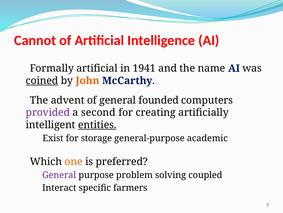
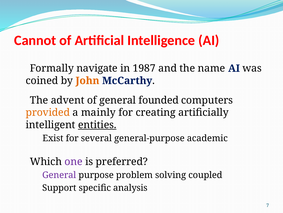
Formally artificial: artificial -> navigate (97, 68)
1941: 1941 -> 1987 (144, 68)
coined underline: present -> none (42, 80)
provided colour: purple -> orange (48, 112)
second: second -> mainly (98, 112)
storage: storage -> several (96, 138)
one colour: orange -> purple (74, 161)
Interact: Interact -> Support (59, 187)
farmers: farmers -> analysis (130, 187)
